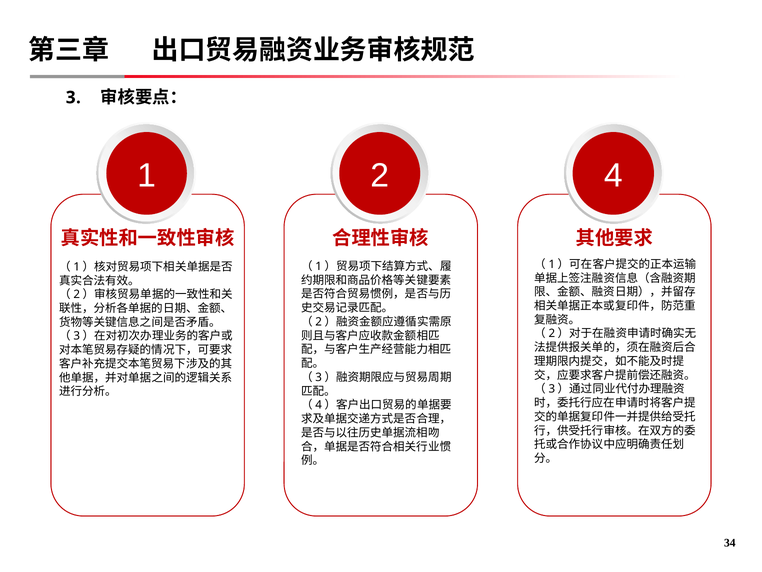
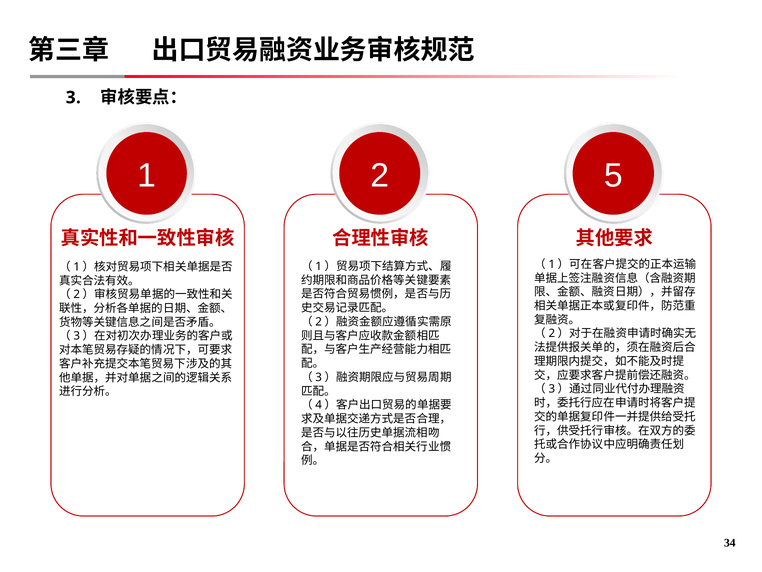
4: 4 -> 5 (613, 176)
